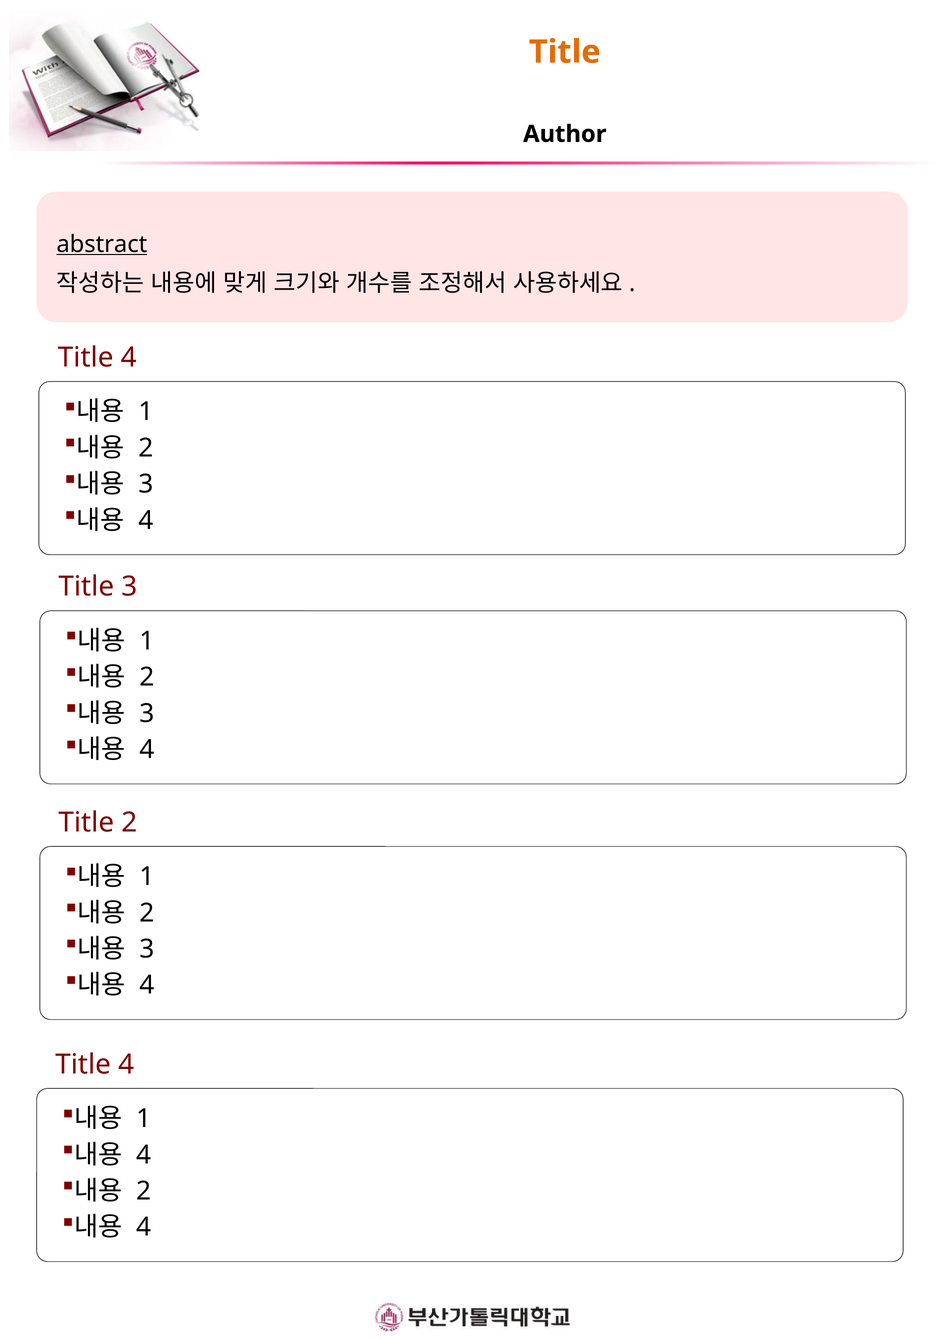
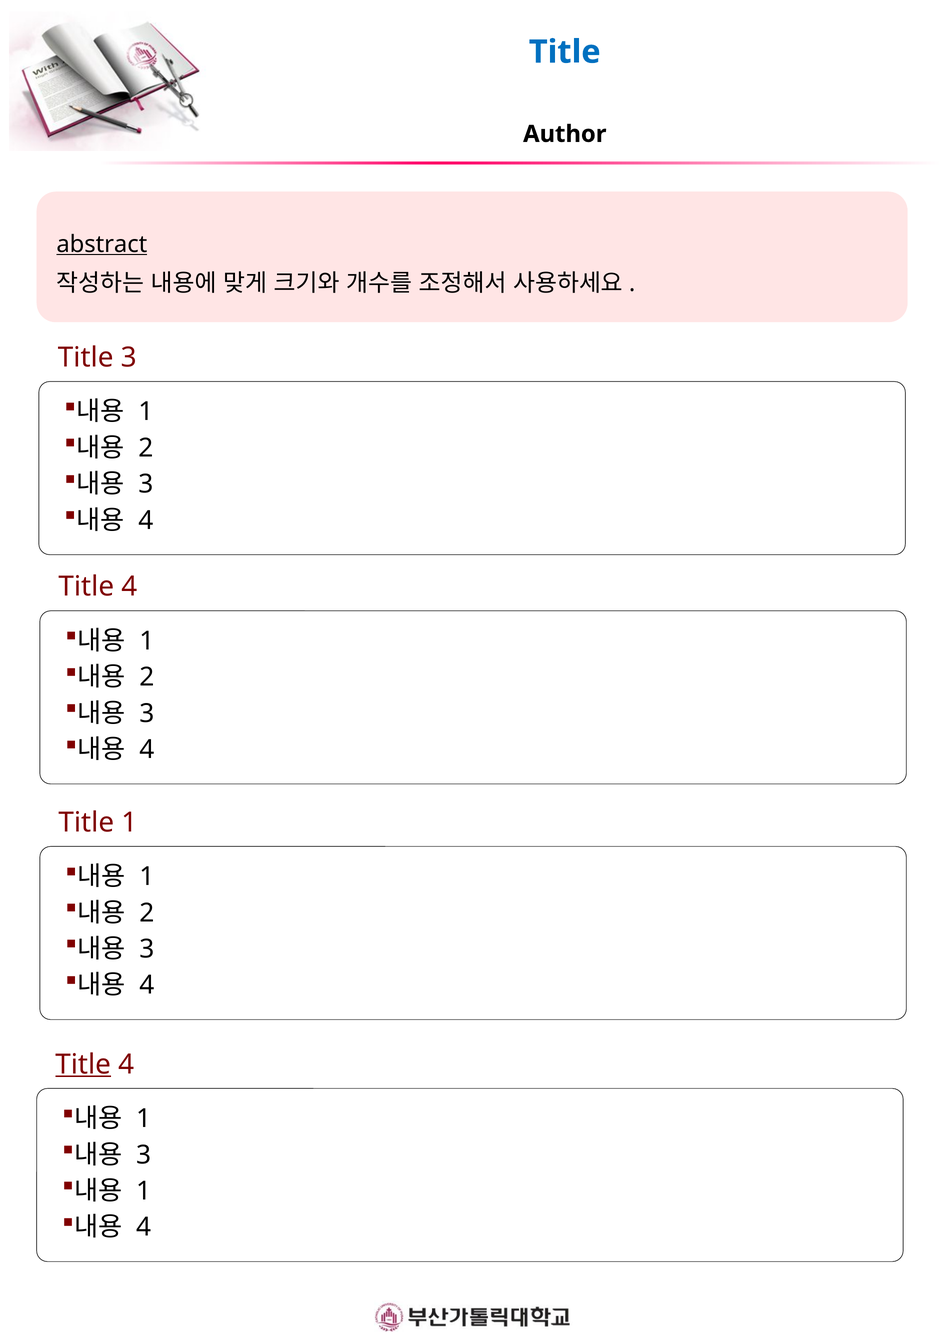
Title colour: orange -> blue (565, 52)
4: 4 -> 3 (129, 358)
3: 3 -> 4 (129, 587)
Title 2: 2 -> 1 (129, 823)
Title underline: none -> present (83, 1065)
4: 4 -> 3 (144, 1155)
2: 2 -> 1 (144, 1191)
